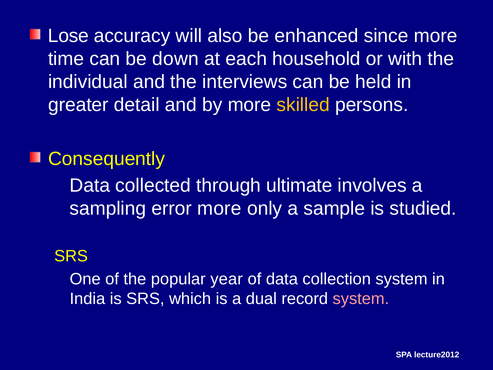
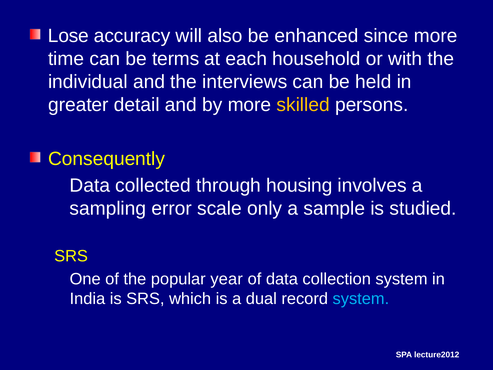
down: down -> terms (176, 59)
ultimate: ultimate -> housing (299, 185)
error more: more -> scale (219, 209)
system colour: pink -> light blue (361, 299)
